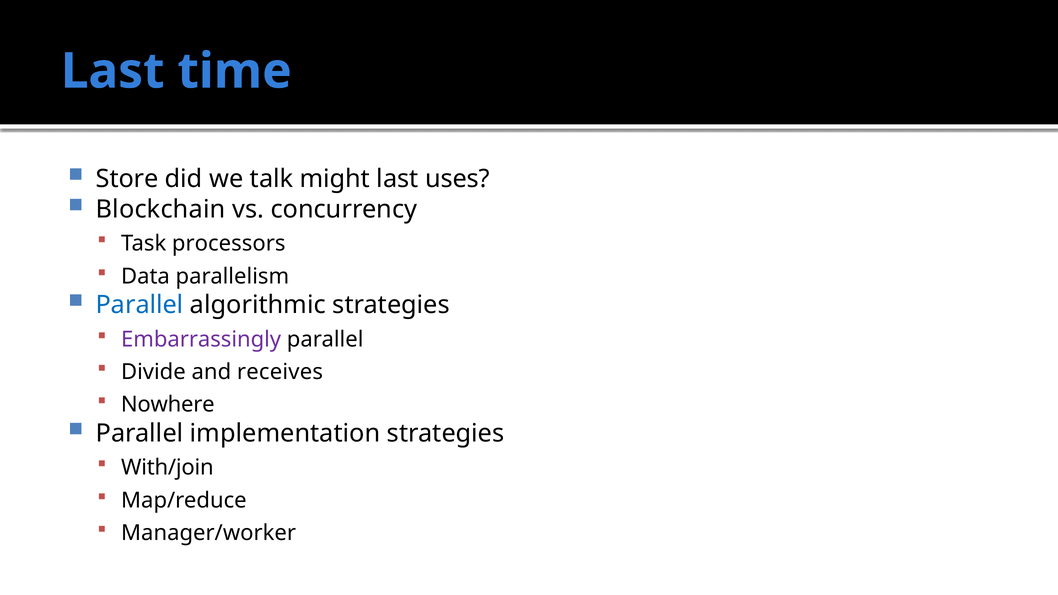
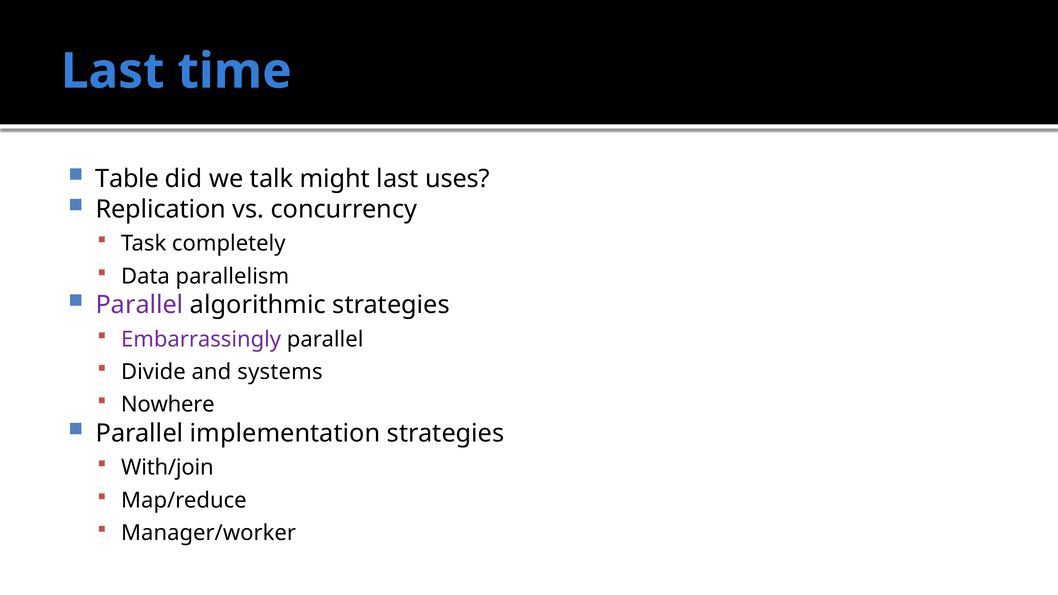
Store: Store -> Table (127, 179)
Blockchain: Blockchain -> Replication (161, 209)
processors: processors -> completely (229, 244)
Parallel colour: blue -> purple (140, 305)
receives: receives -> systems (280, 372)
